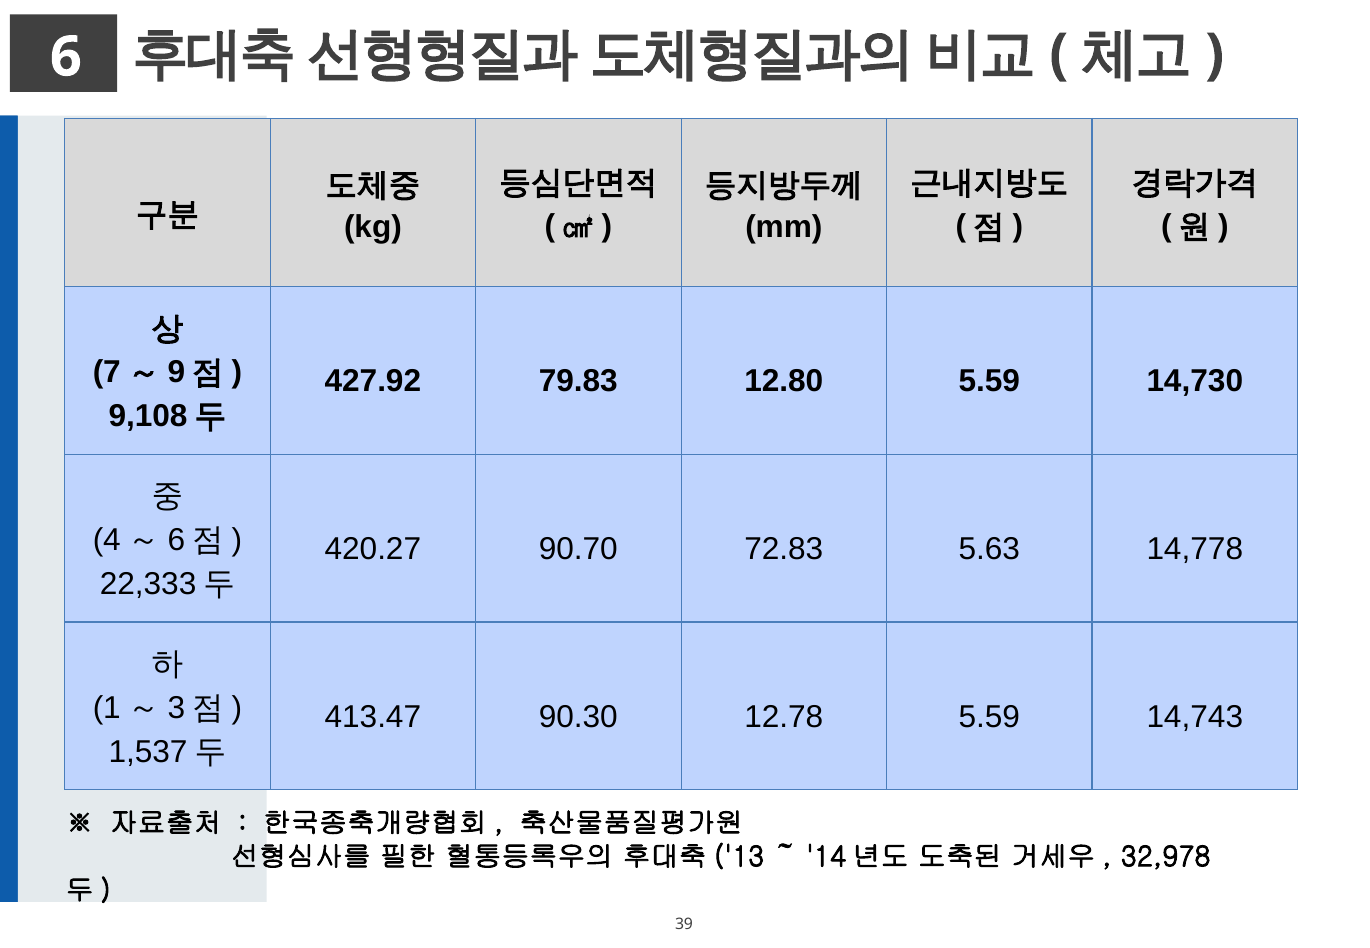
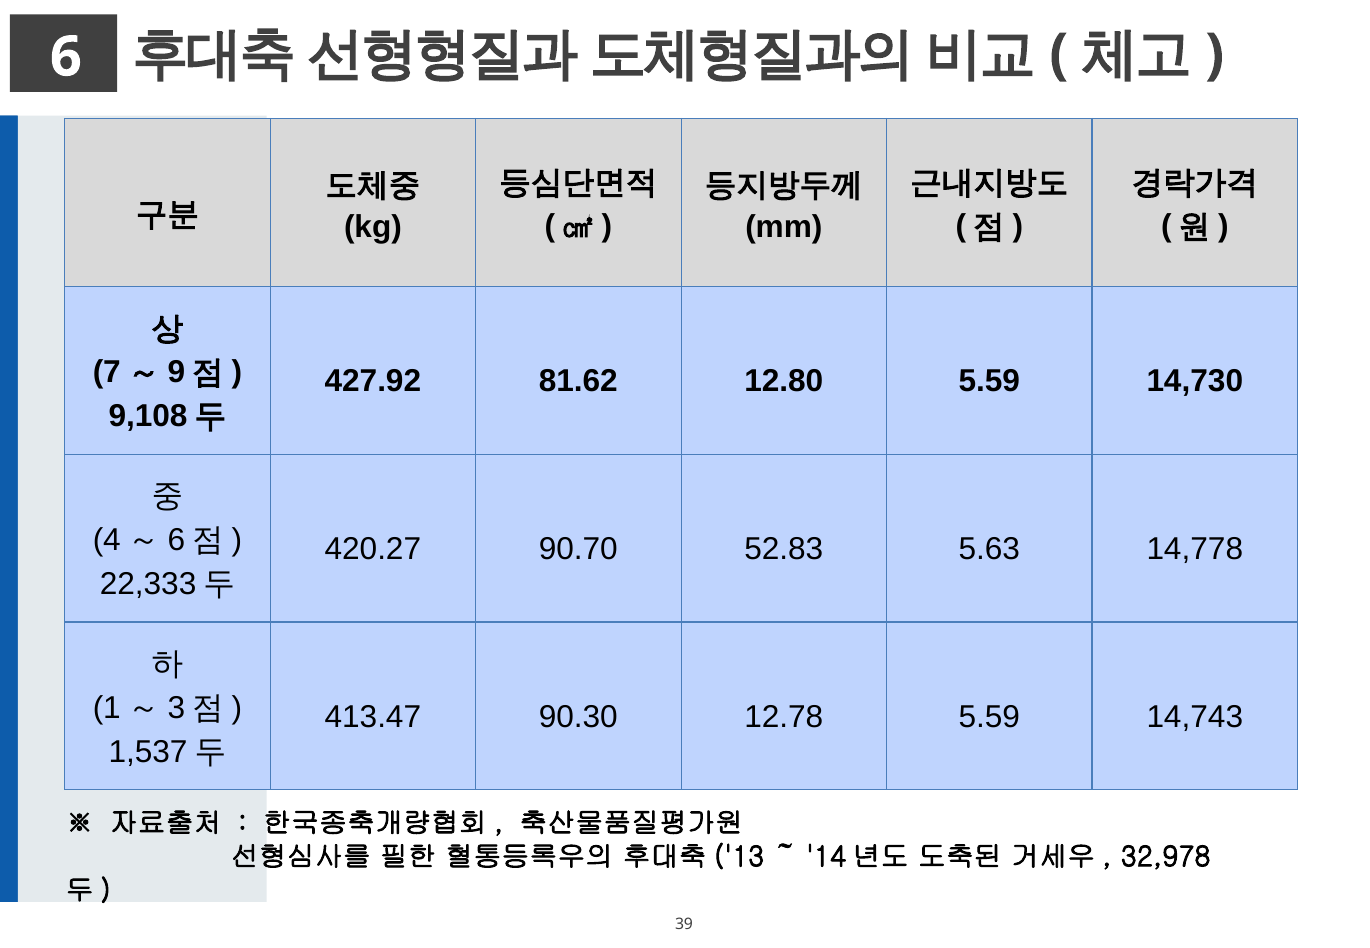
79.83: 79.83 -> 81.62 (578, 382)
72.83: 72.83 -> 52.83 (784, 550)
